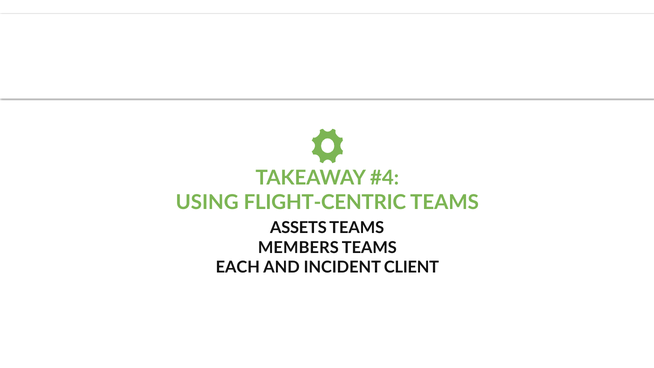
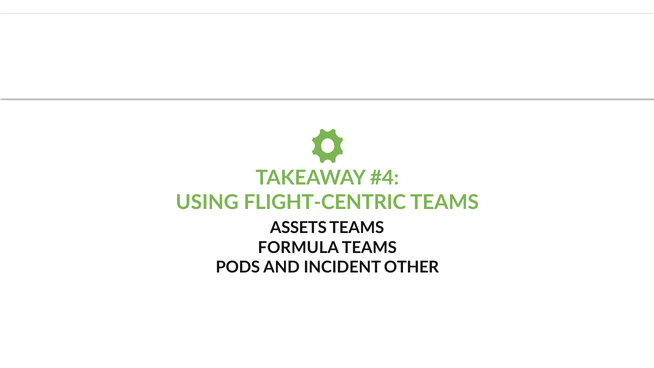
MEMBERS: MEMBERS -> FORMULA (298, 248)
EACH: EACH -> PODS (238, 267)
CLIENT: CLIENT -> OTHER (411, 267)
